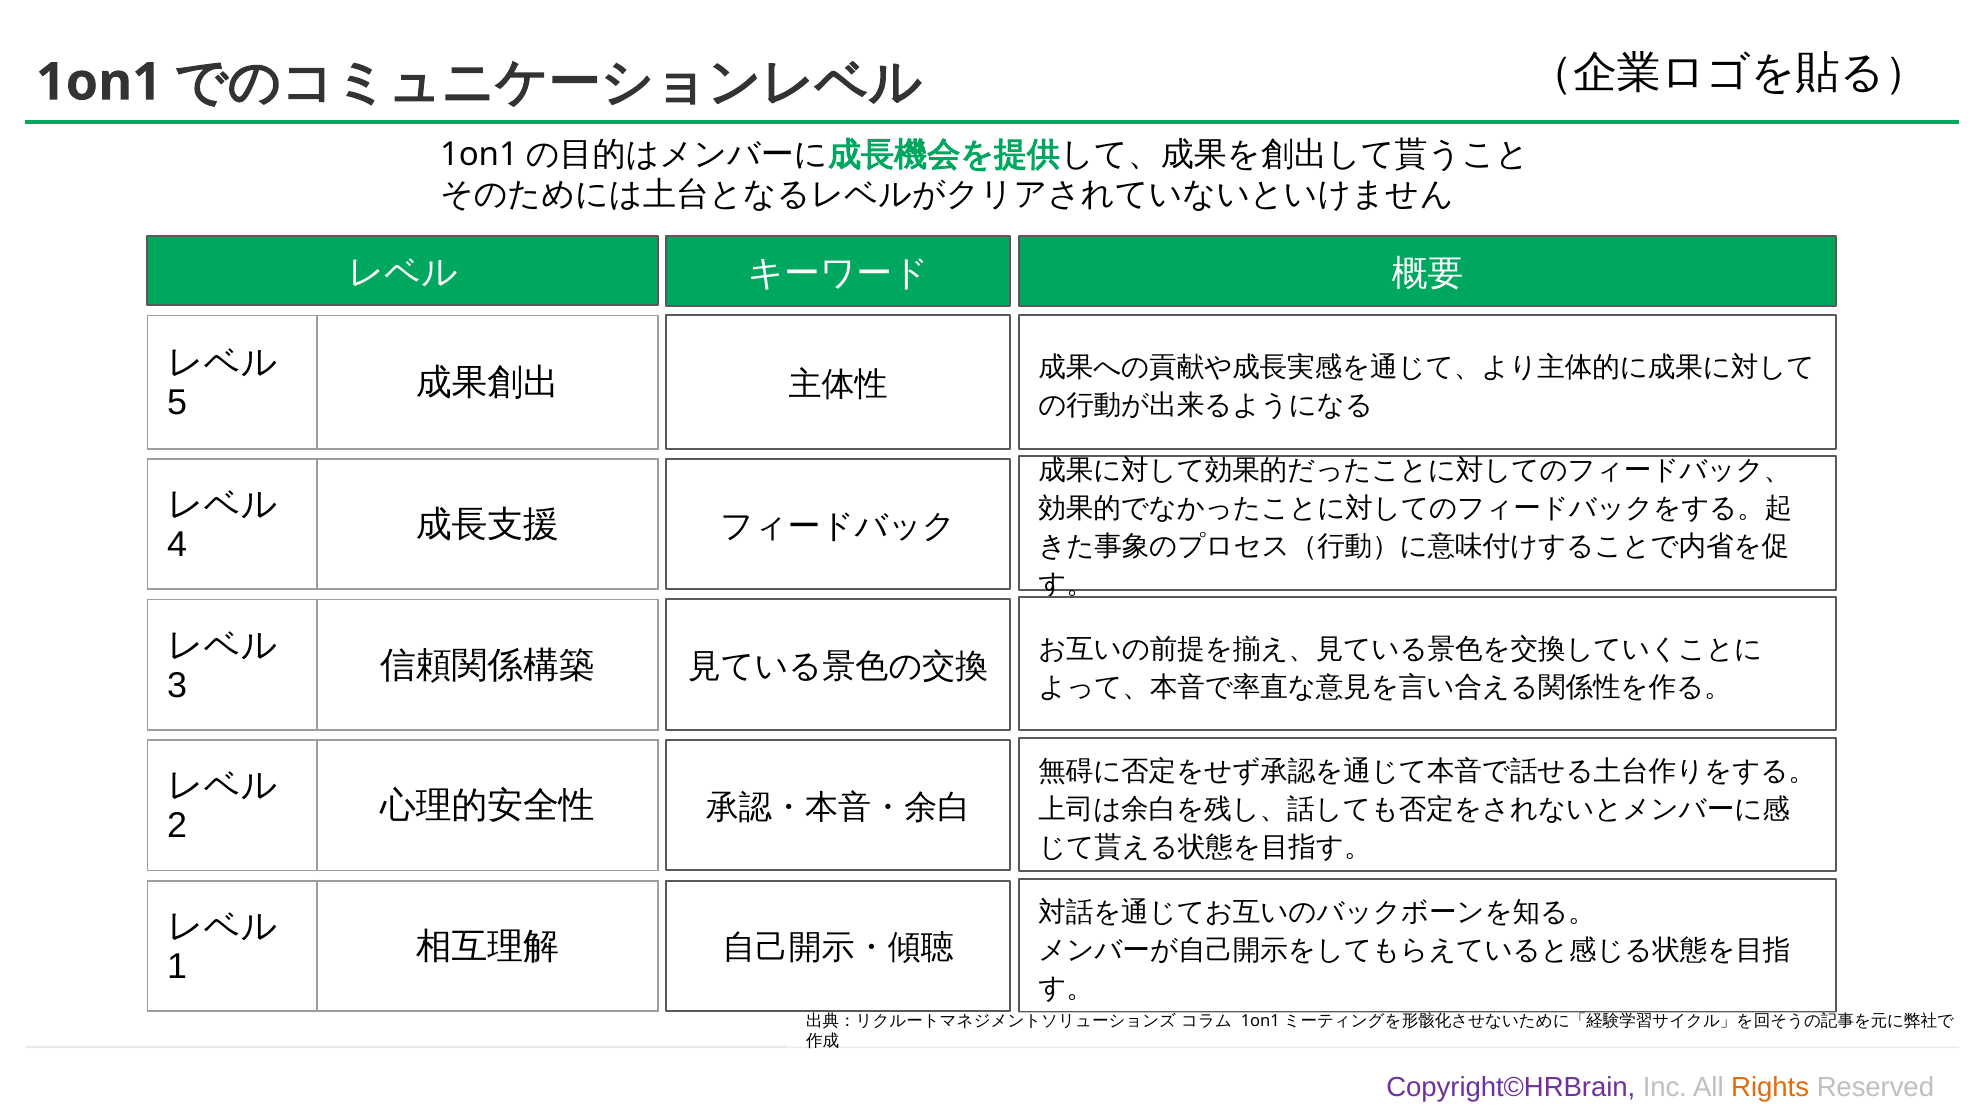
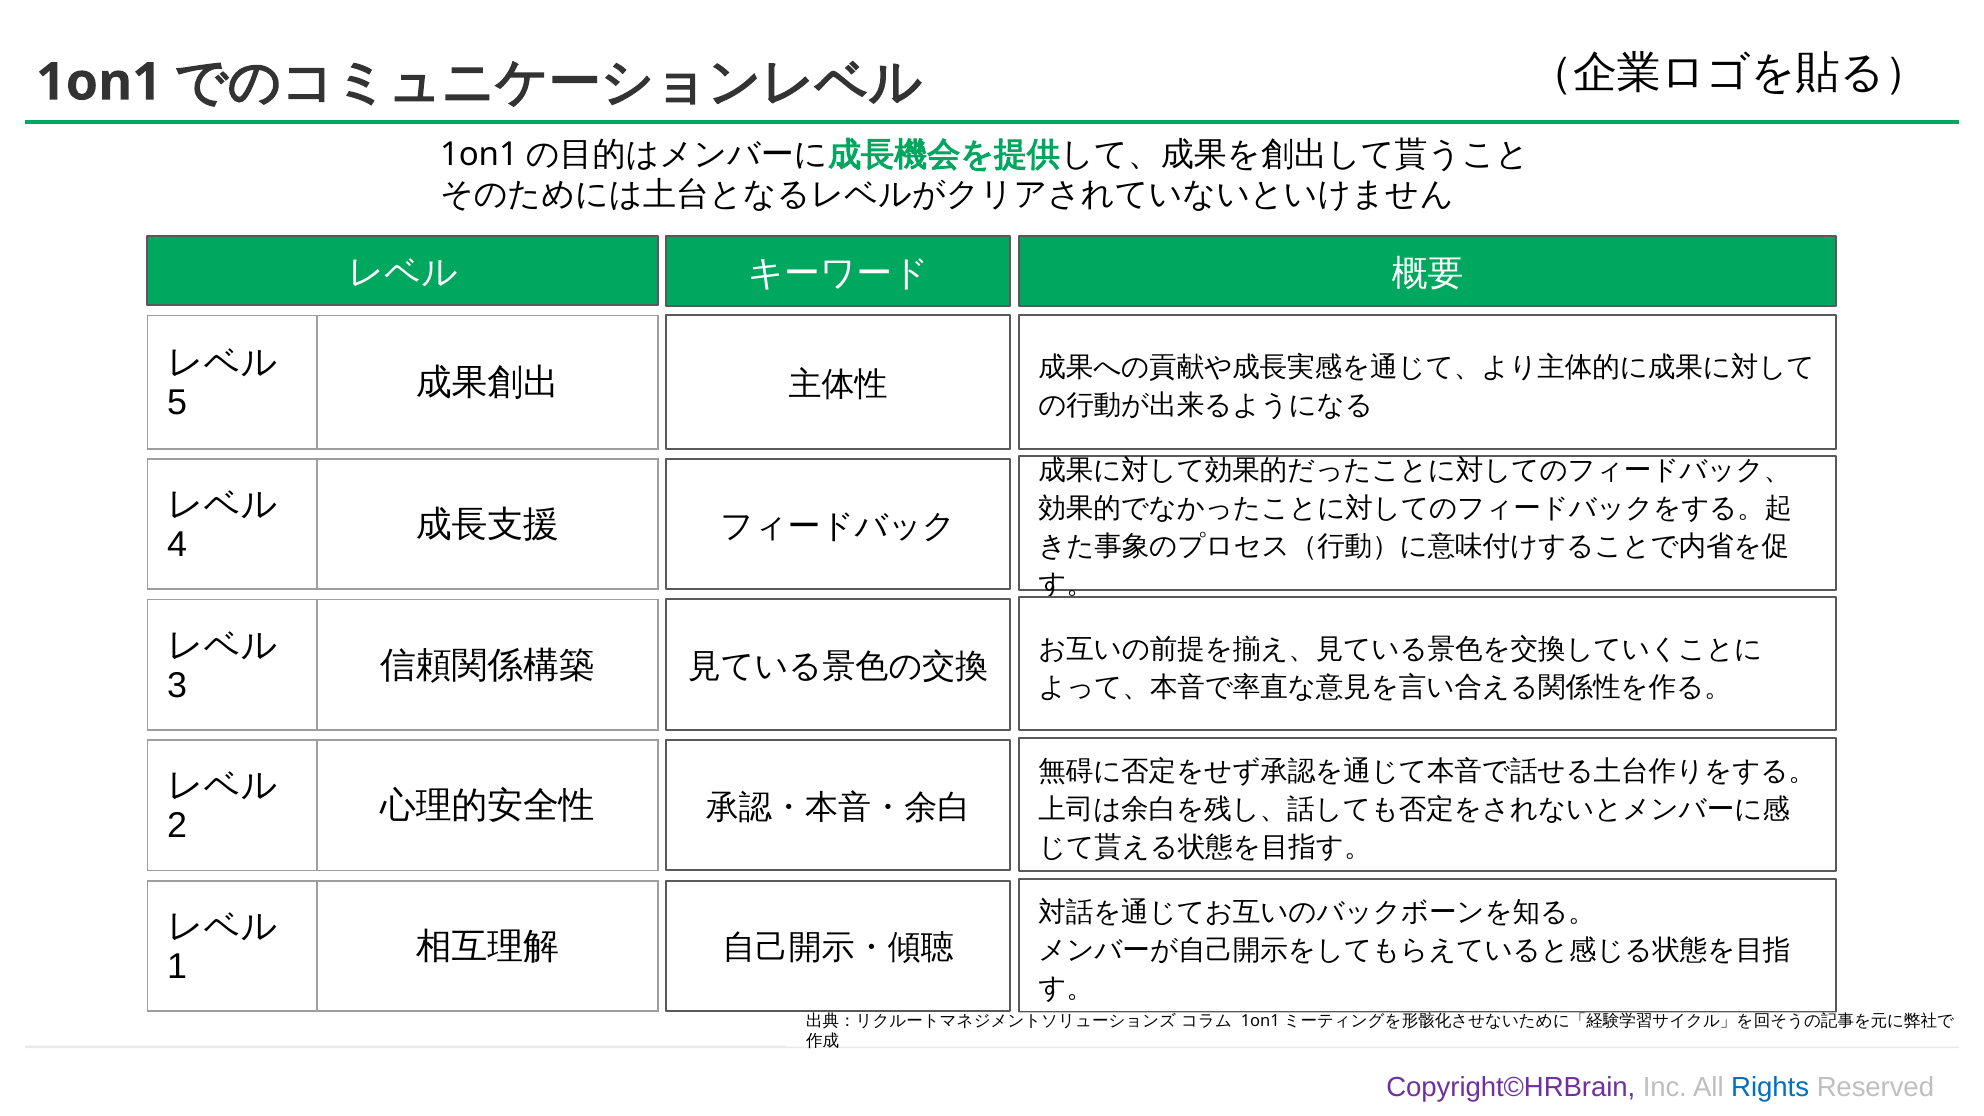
Rights colour: orange -> blue (1770, 1088)
